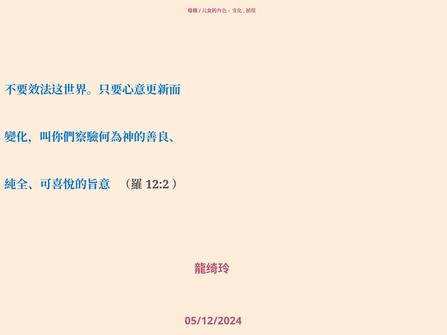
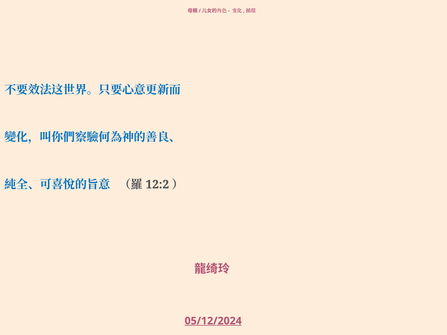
05/12/2024 underline: none -> present (213, 321)
